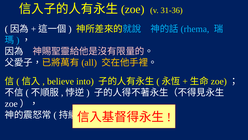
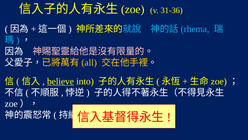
believe underline: none -> present (60, 81)
